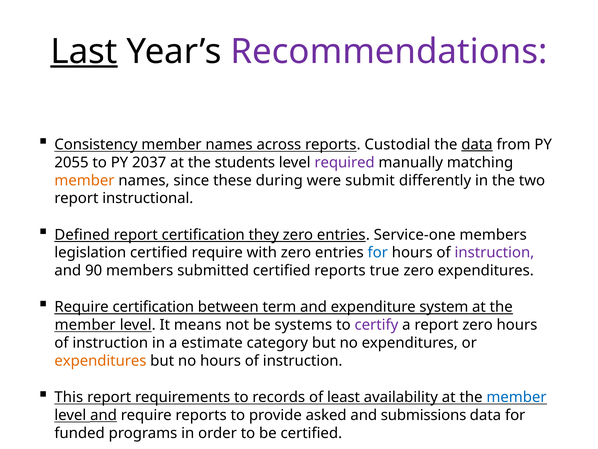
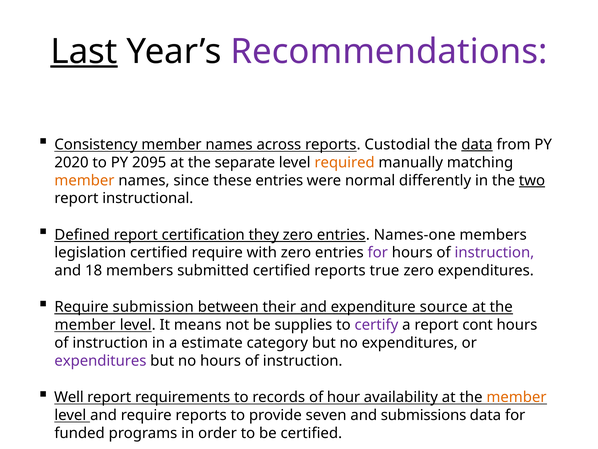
2055: 2055 -> 2020 (71, 162)
2037: 2037 -> 2095 (149, 162)
students: students -> separate (245, 162)
required colour: purple -> orange (345, 162)
these during: during -> entries (279, 180)
submit: submit -> normal (370, 180)
two underline: none -> present (532, 180)
Service-one: Service-one -> Names-one (415, 234)
for colour: blue -> purple (378, 252)
90: 90 -> 18 (94, 270)
Require certification: certification -> submission (153, 307)
term: term -> their (279, 307)
system: system -> source (444, 307)
systems: systems -> supplies (303, 325)
report zero: zero -> cont (478, 325)
expenditures colour: orange -> purple (100, 361)
This: This -> Well (69, 397)
least: least -> hour (344, 397)
member colour: blue -> orange (516, 397)
and underline: present -> none (103, 415)
asked: asked -> seven (326, 415)
